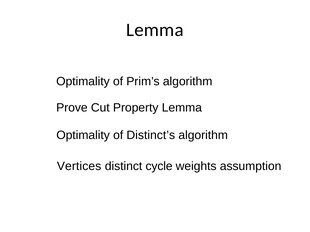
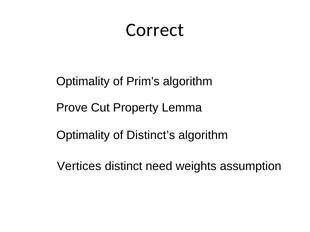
Lemma: Lemma -> Correct (155, 30)
cycle: cycle -> need (159, 167)
